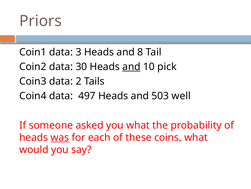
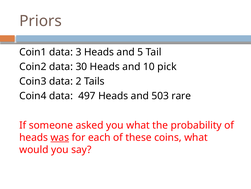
8: 8 -> 5 (140, 52)
and underline: present -> none (131, 67)
well: well -> rare (181, 96)
